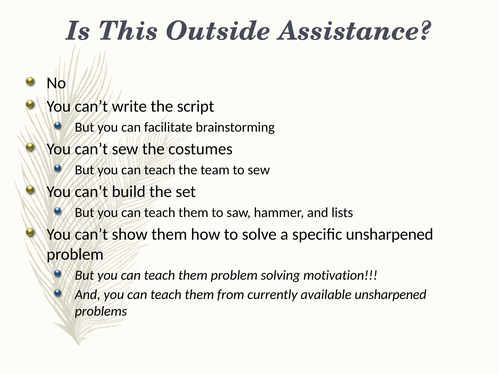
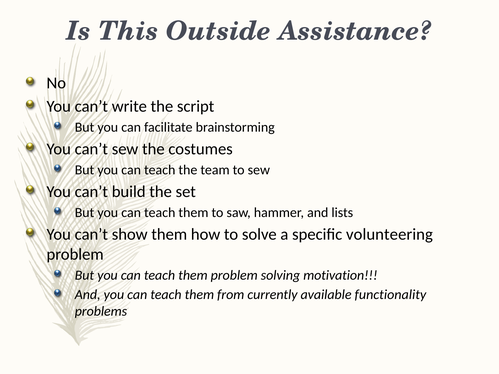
specific unsharpened: unsharpened -> volunteering (389, 234)
available unsharpened: unsharpened -> functionality (390, 295)
